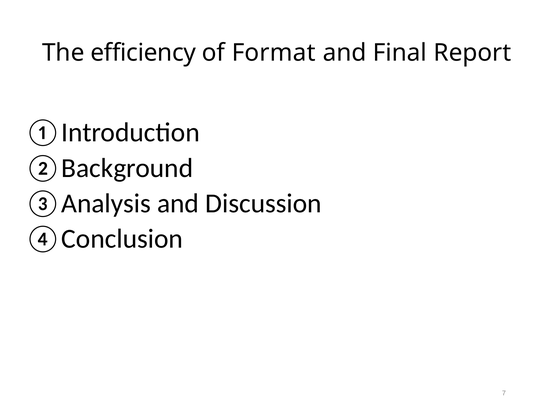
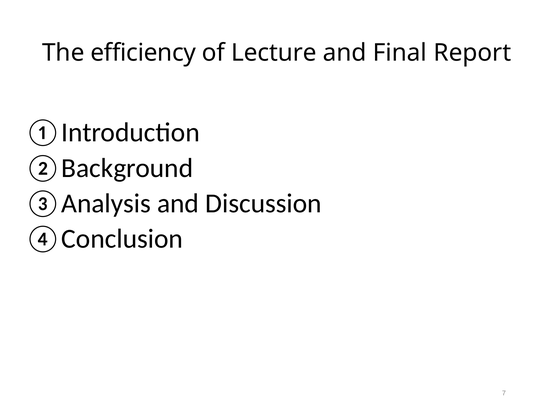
Format: Format -> Lecture (274, 53)
